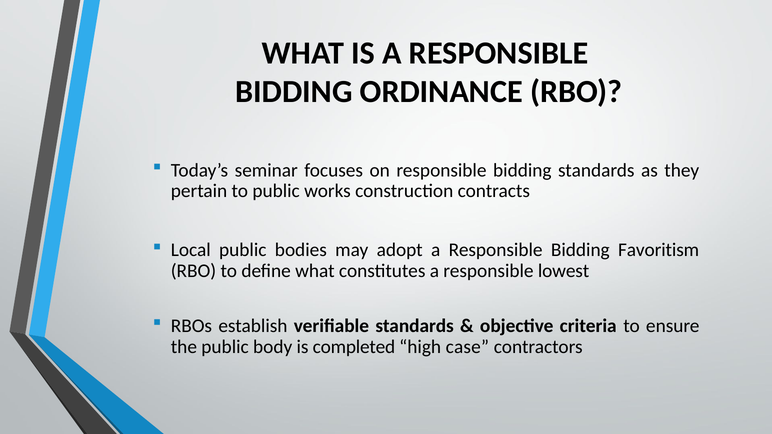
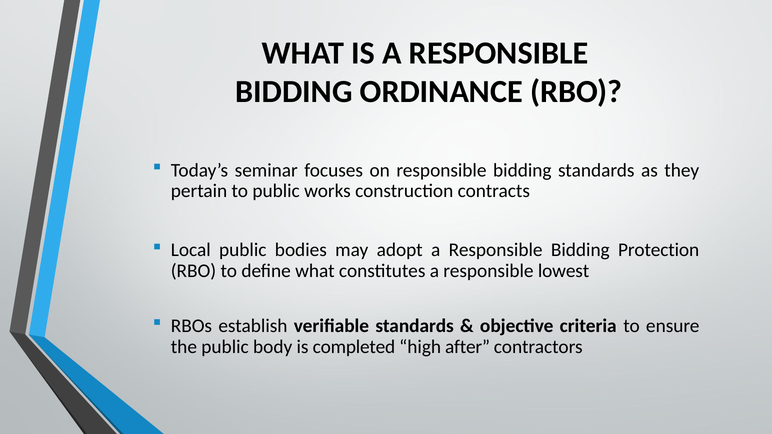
Favoritism: Favoritism -> Protection (659, 250)
case: case -> after (468, 347)
